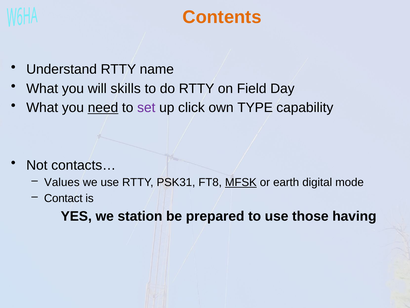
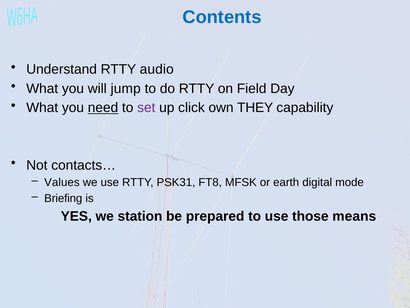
Contents colour: orange -> blue (222, 17)
name: name -> audio (157, 69)
skills: skills -> jump (126, 88)
TYPE: TYPE -> THEY (255, 108)
MFSK underline: present -> none (241, 182)
Contact: Contact -> Briefing (63, 198)
having: having -> means (354, 216)
